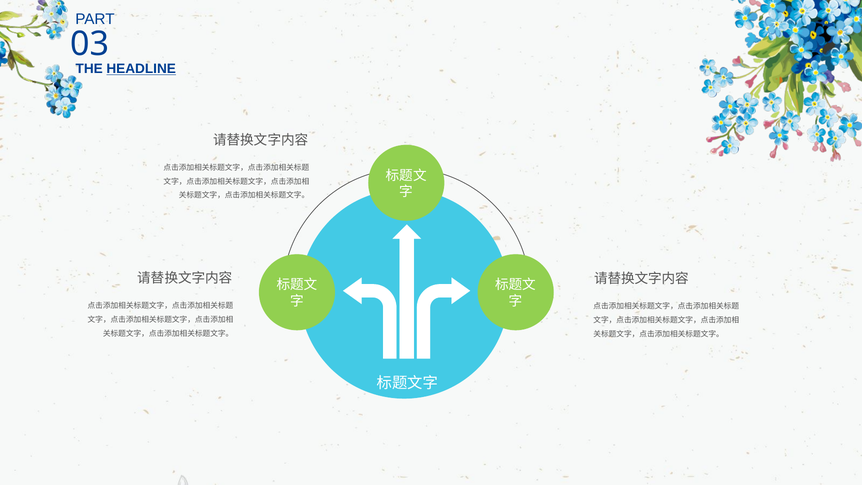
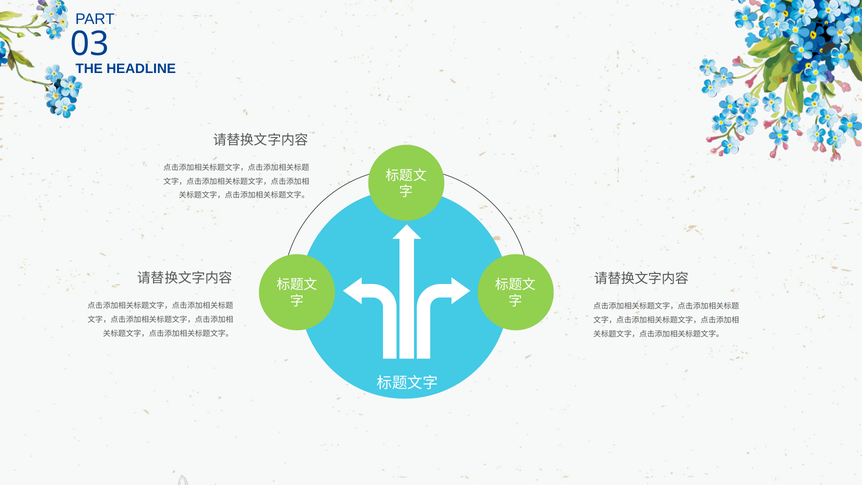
HEADLINE underline: present -> none (141, 69)
